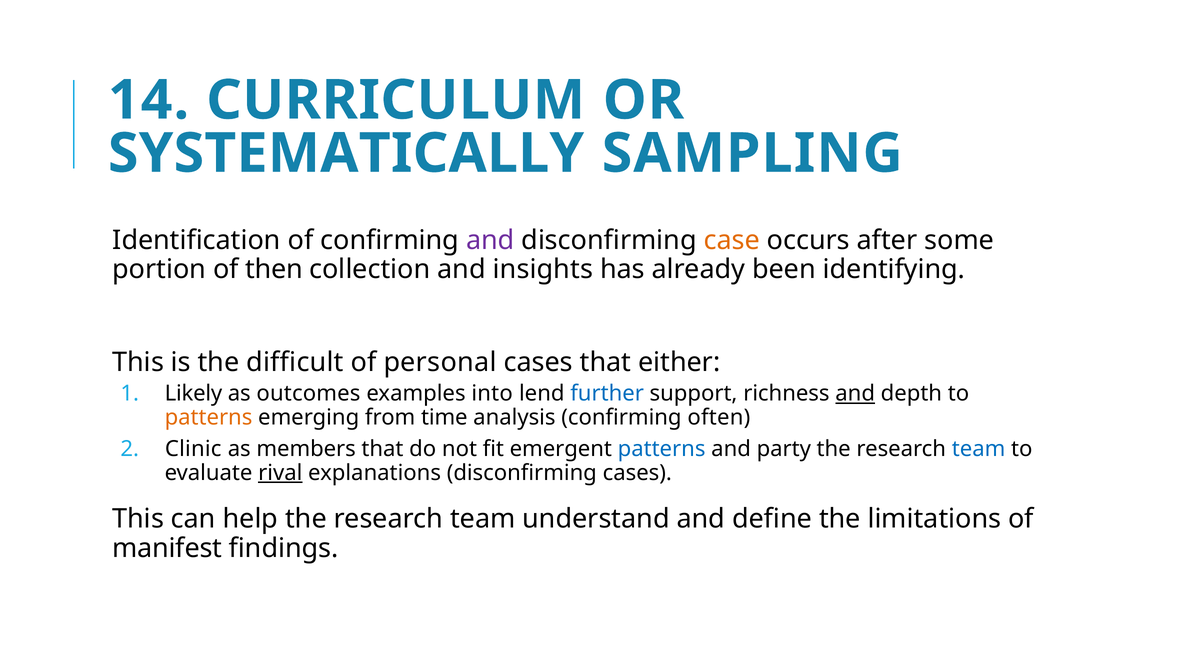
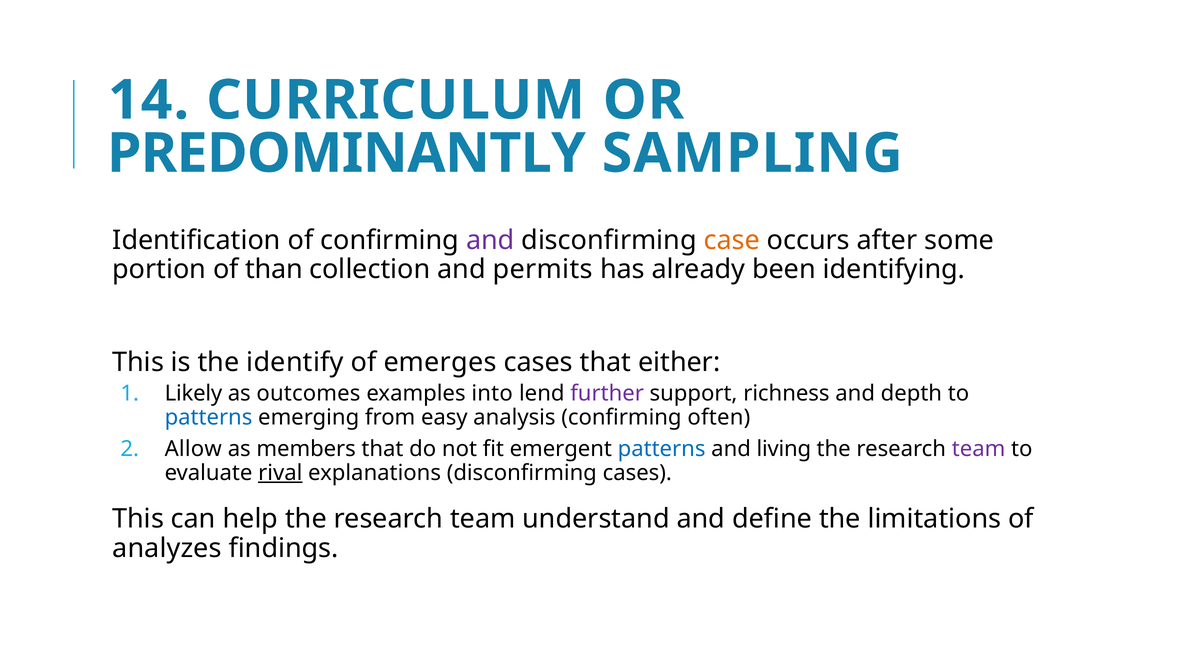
SYSTEMATICALLY: SYSTEMATICALLY -> PREDOMINANTLY (346, 153)
then: then -> than (274, 269)
insights: insights -> permits (543, 269)
difficult: difficult -> identify (295, 362)
personal: personal -> emerges (440, 362)
further colour: blue -> purple (607, 394)
and underline: present -> none (855, 394)
patterns colour: orange -> blue (209, 417)
time: time -> easy (444, 417)
Clinic: Clinic -> Allow (193, 449)
party: party -> living (784, 449)
team colour: blue -> purple (979, 449)
manifest: manifest -> analyzes (167, 548)
